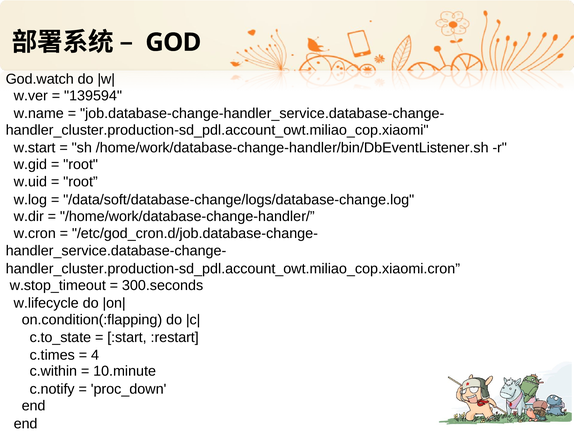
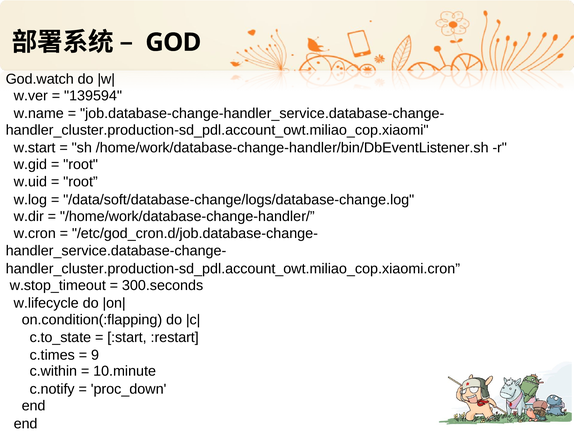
4: 4 -> 9 (95, 355)
